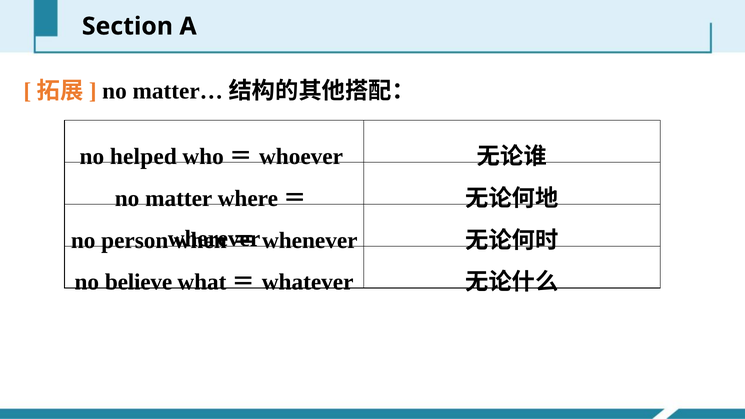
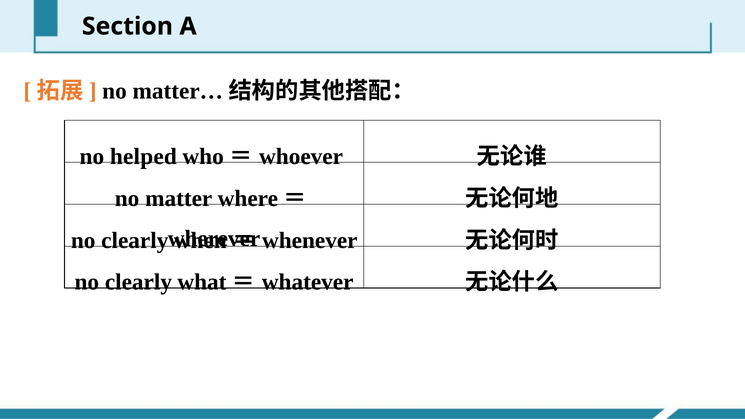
person: person -> clearly (135, 240)
believe: believe -> clearly (138, 282)
